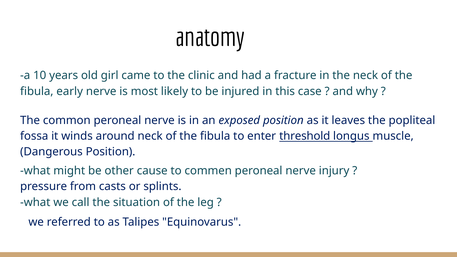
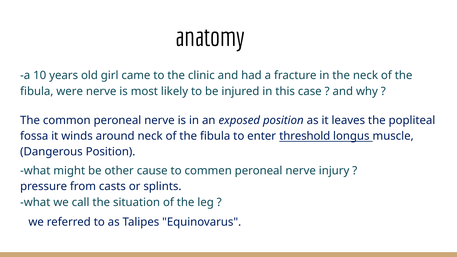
early: early -> were (70, 91)
